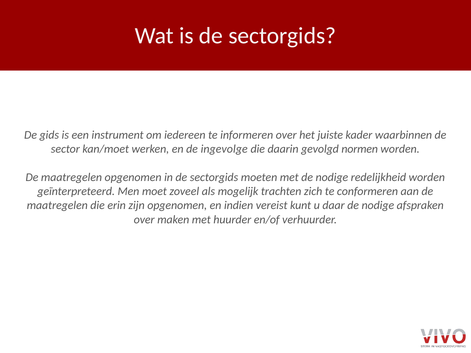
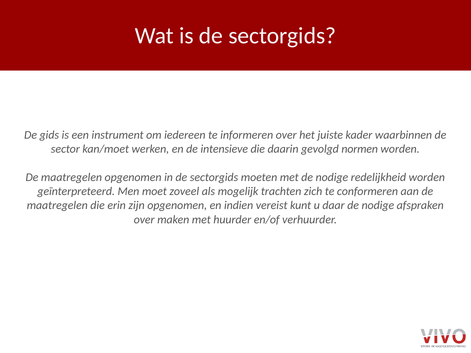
ingevolge: ingevolge -> intensieve (224, 149)
